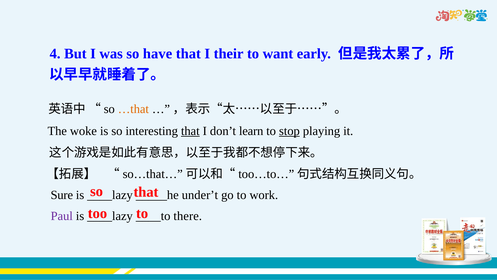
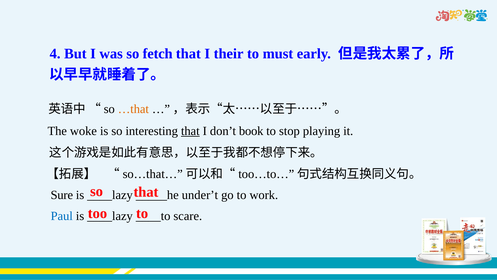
have: have -> fetch (158, 54)
want: want -> must (278, 54)
learn: learn -> book (251, 131)
stop underline: present -> none (289, 131)
Paul colour: purple -> blue (62, 216)
there: there -> scare (188, 216)
